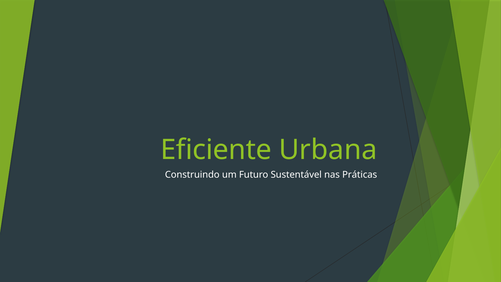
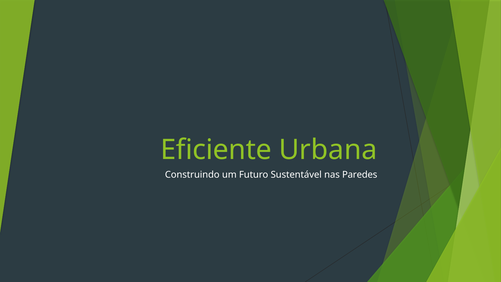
Práticas: Práticas -> Paredes (360, 175)
